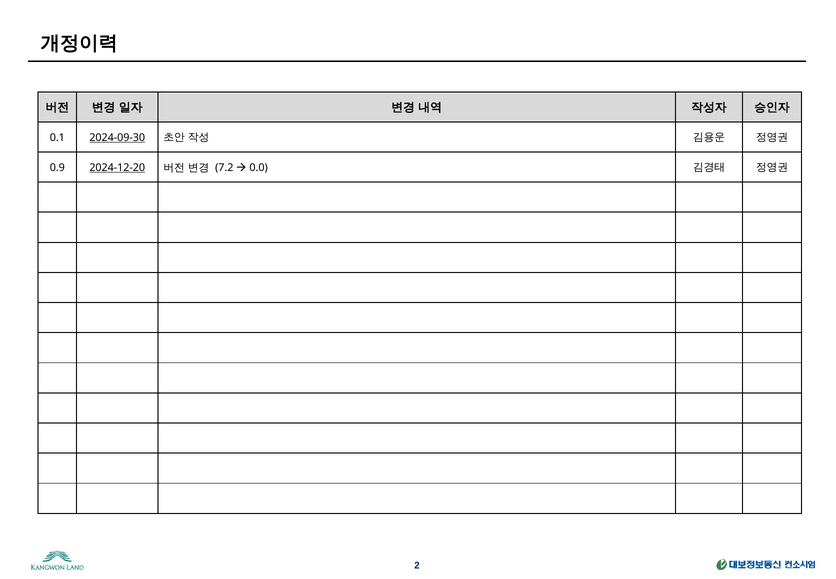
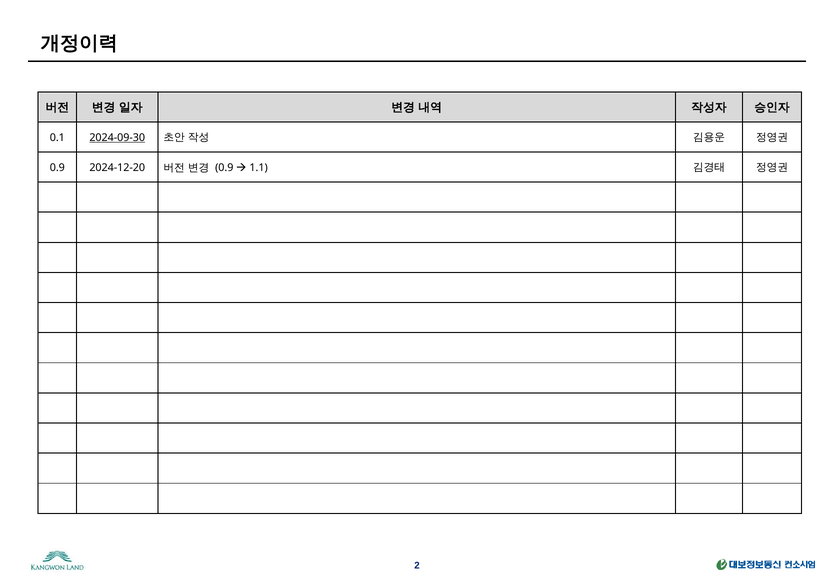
2024-12-20 underline: present -> none (117, 168)
7.2: 7.2 -> 0.9 (224, 168)
0.0: 0.0 -> 1.1 (259, 168)
